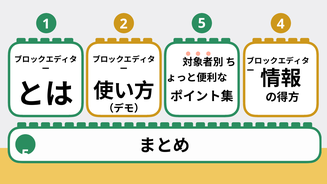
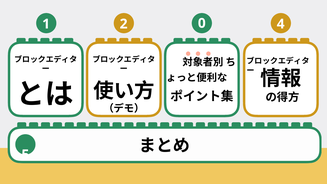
1 5: 5 -> 0 (202, 23)
